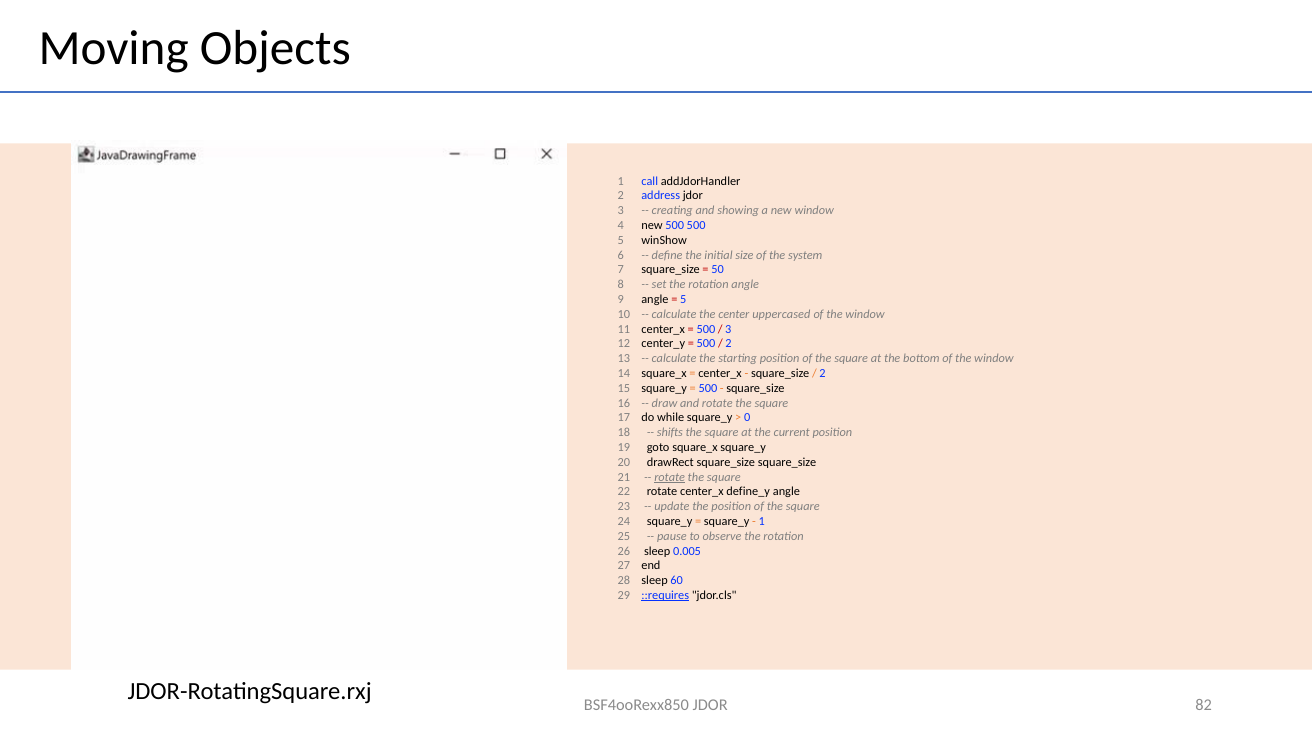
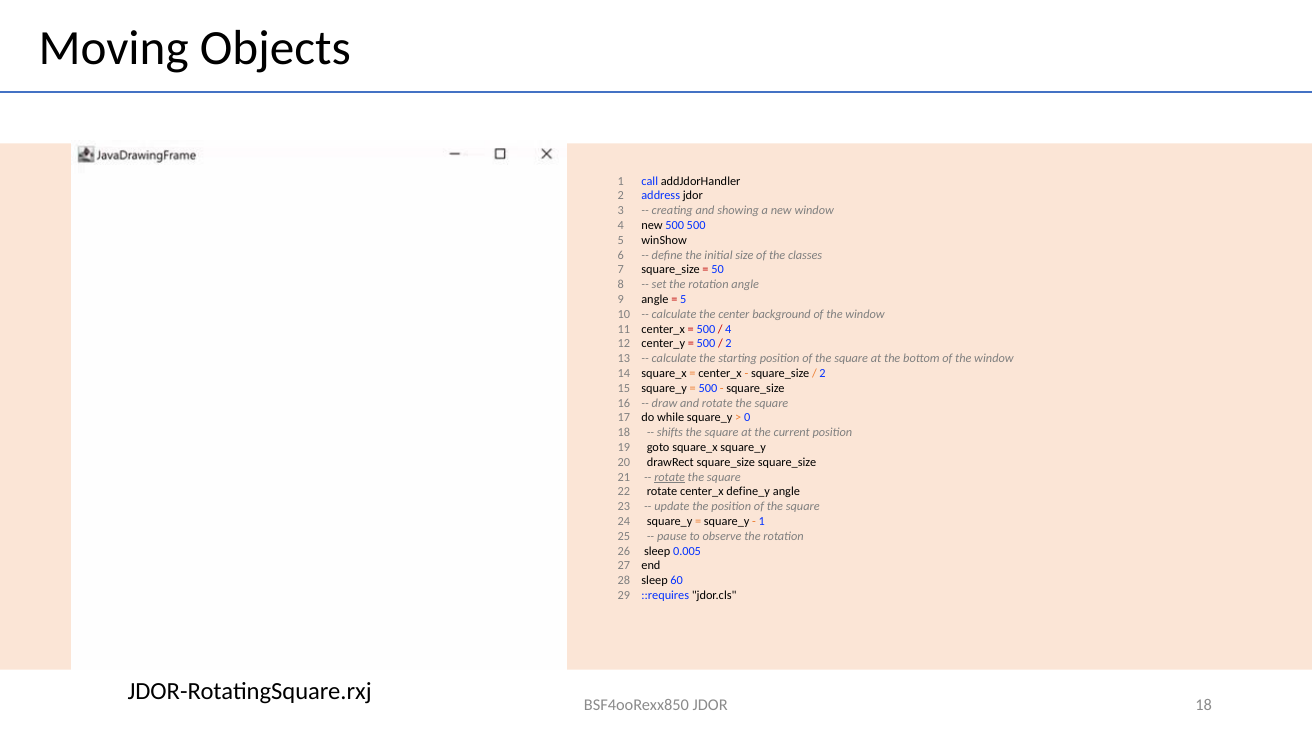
system: system -> classes (805, 255)
uppercased: uppercased -> background (781, 314)
3: 3 -> 4 (728, 329)
::requires underline: present -> none (665, 595)
JDOR 82: 82 -> 18 (1204, 705)
